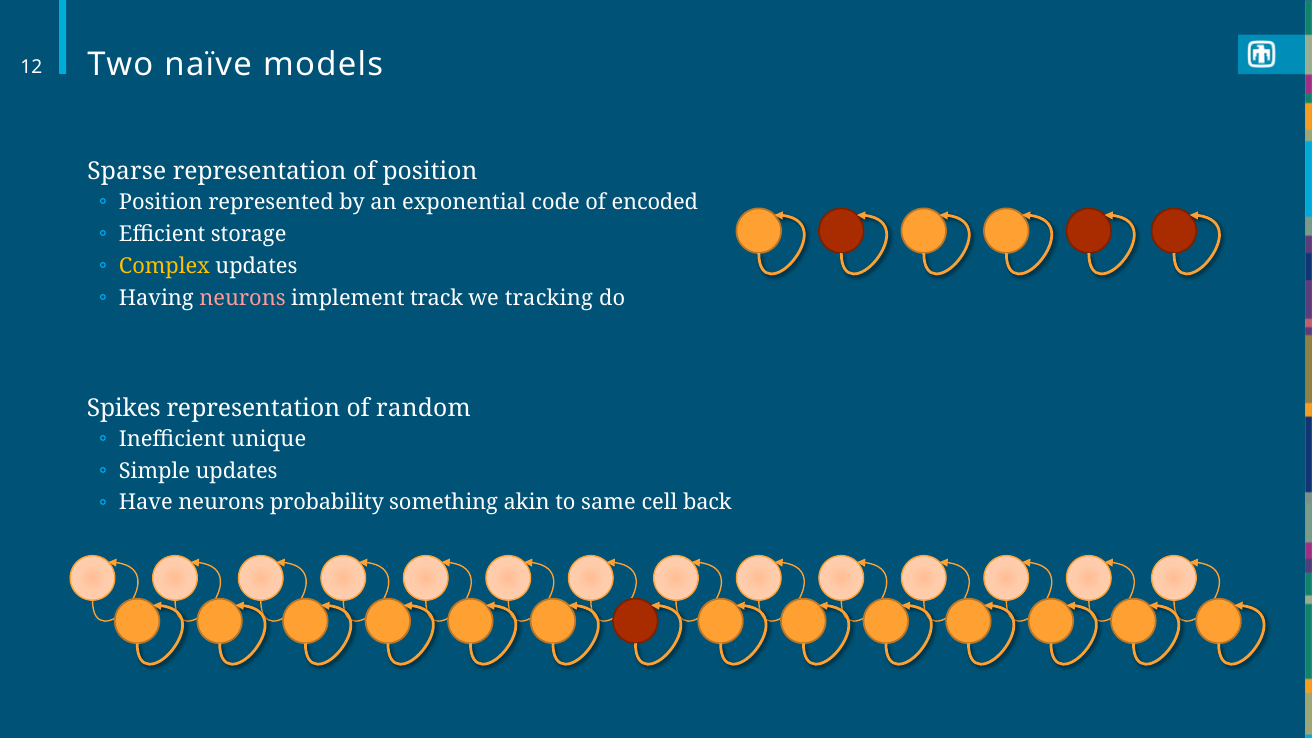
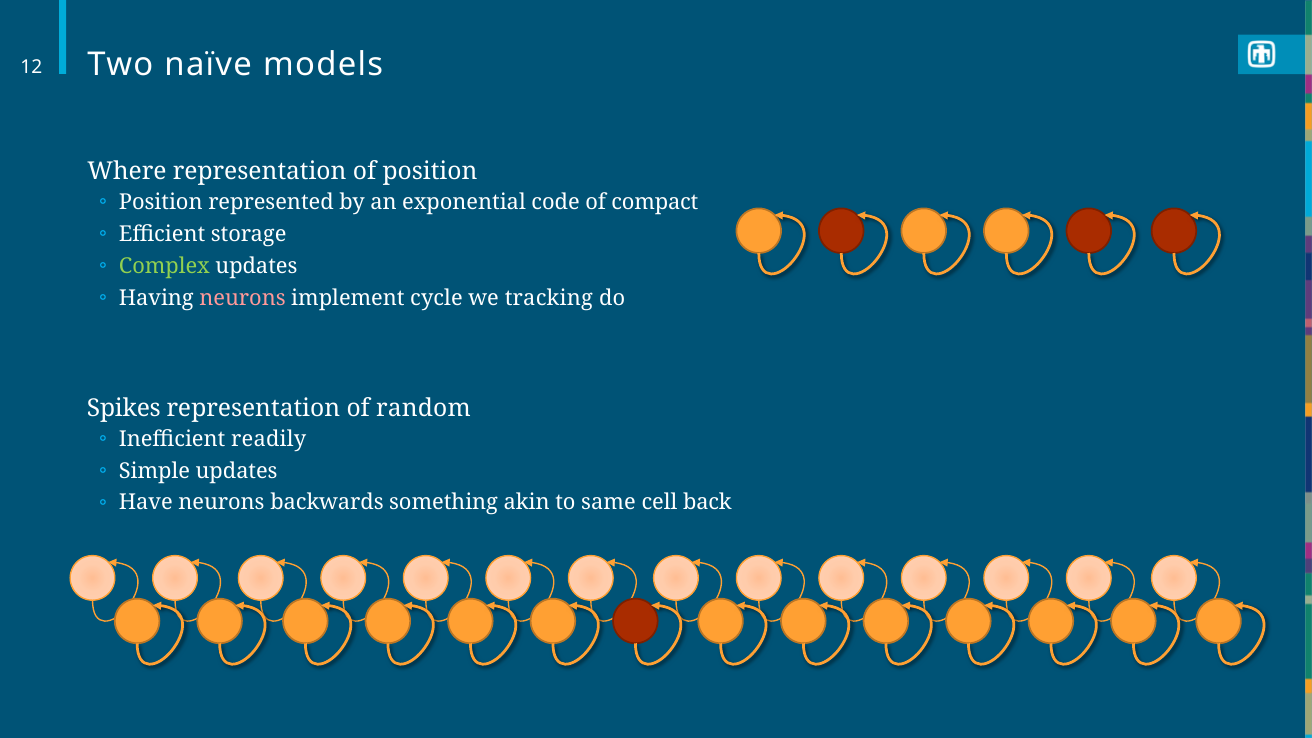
Sparse: Sparse -> Where (127, 172)
encoded: encoded -> compact (655, 202)
Complex colour: yellow -> light green (164, 266)
track: track -> cycle (436, 298)
unique: unique -> readily (269, 439)
probability: probability -> backwards (327, 503)
